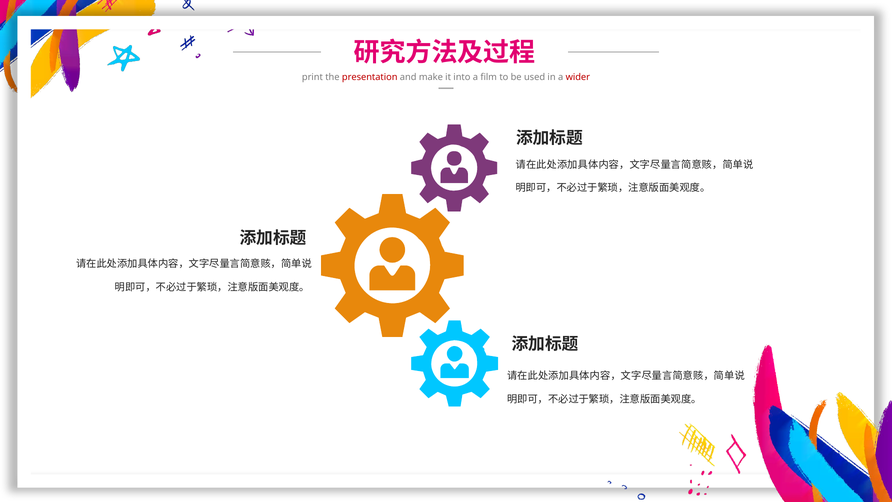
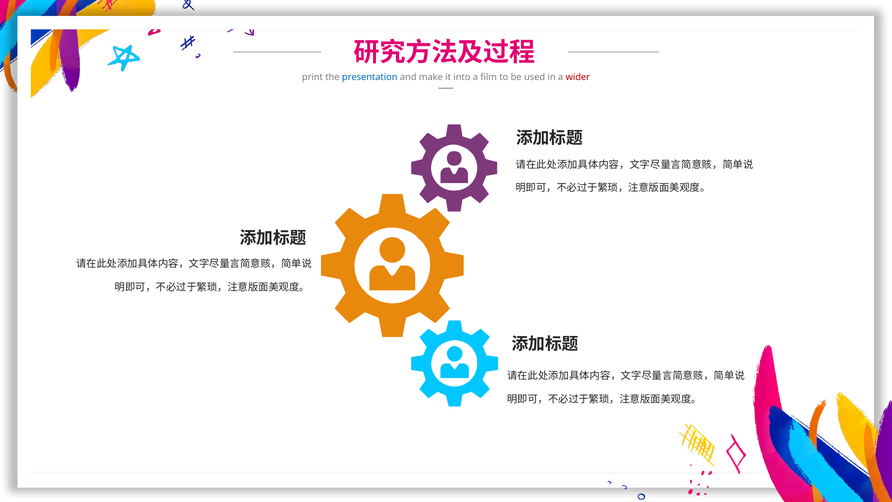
presentation colour: red -> blue (370, 77)
